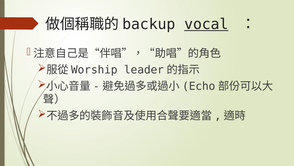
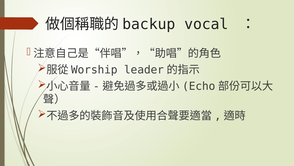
vocal underline: present -> none (206, 24)
